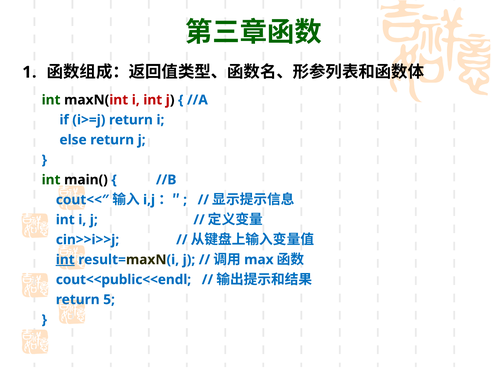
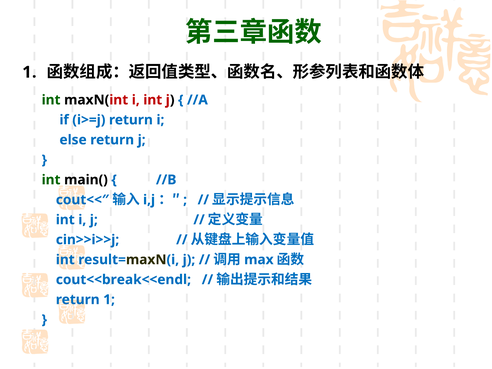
int underline: present -> none (65, 260)
cout<<public<<endl: cout<<public<<endl -> cout<<break<<endl (123, 280)
return 5: 5 -> 1 (109, 300)
